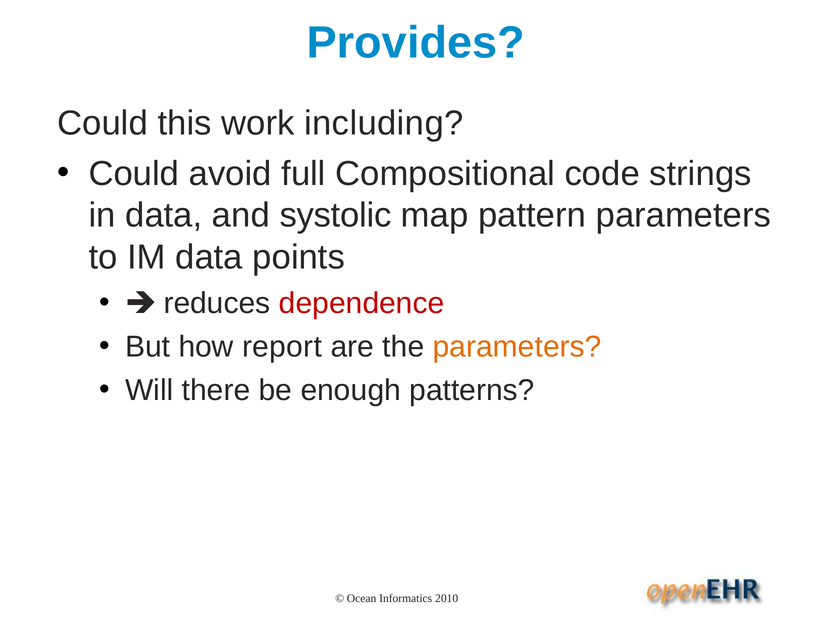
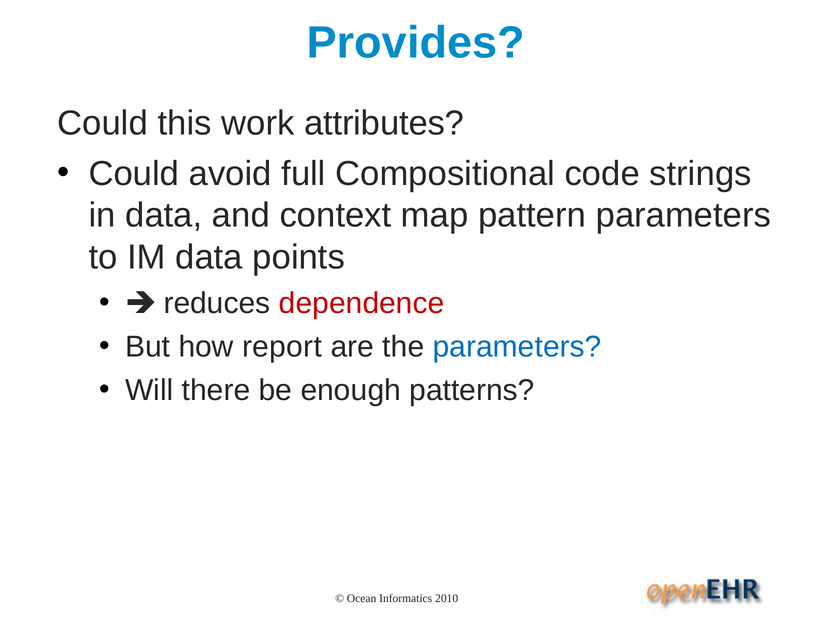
including: including -> attributes (384, 123)
systolic: systolic -> context (335, 215)
parameters colour: orange -> blue (517, 347)
